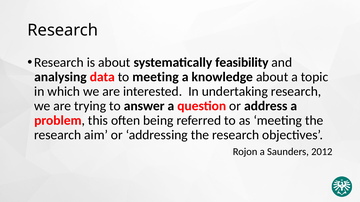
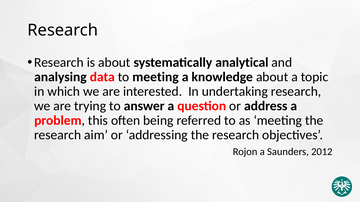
feasibility: feasibility -> analytical (242, 62)
